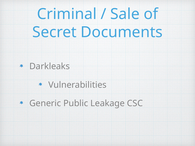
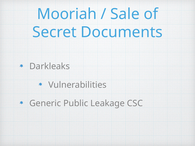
Criminal: Criminal -> Mooriah (67, 14)
